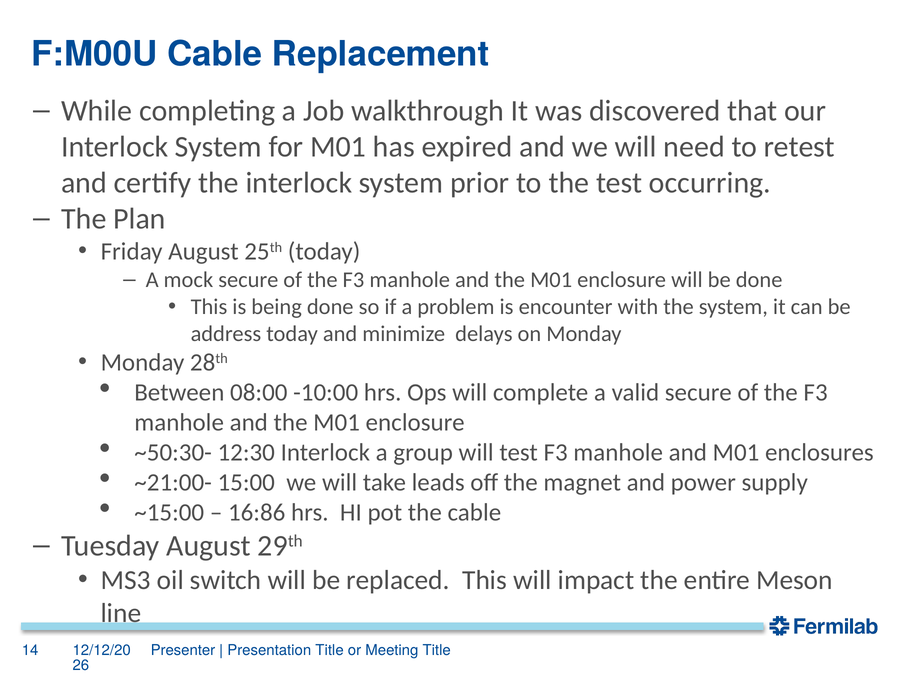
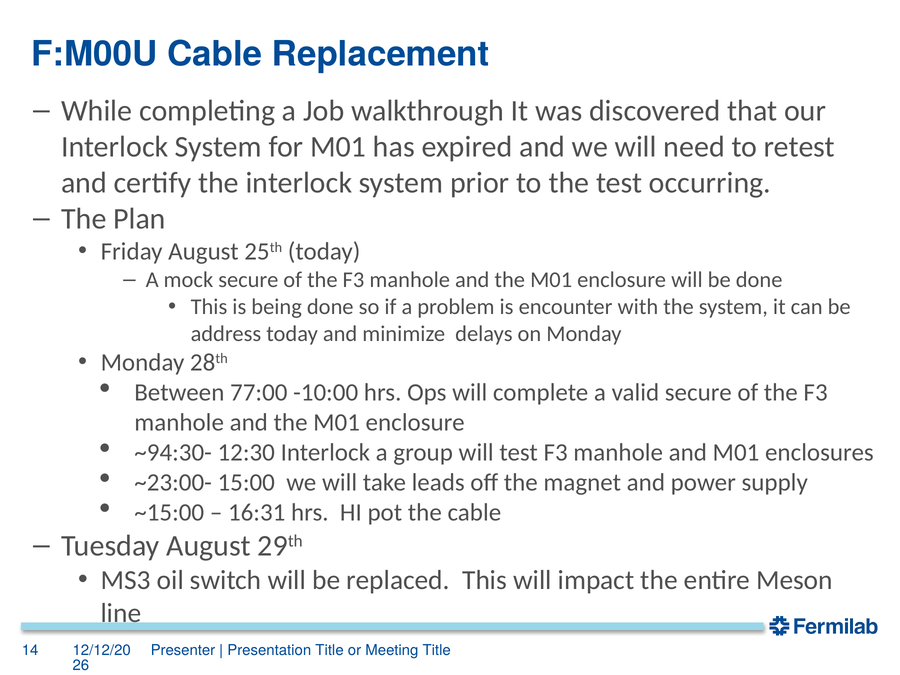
08:00: 08:00 -> 77:00 (259, 392)
~50:30-: ~50:30- -> ~94:30- (173, 453)
~21:00-: ~21:00- -> ~23:00- (173, 483)
16:86: 16:86 -> 16:31 (257, 513)
